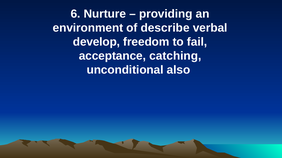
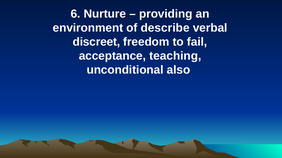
develop: develop -> discreet (96, 42)
catching: catching -> teaching (175, 56)
